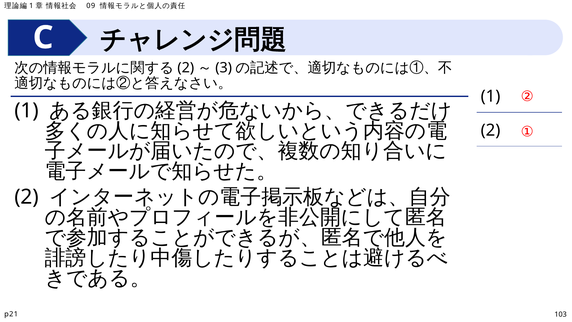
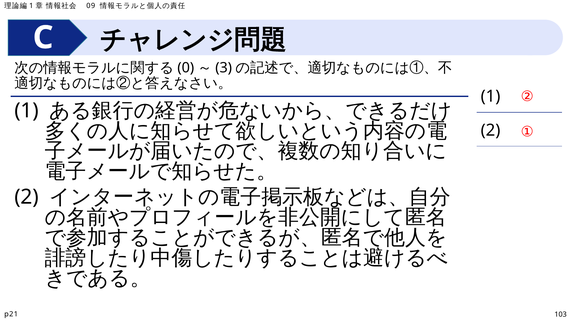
2: 2 -> 0 (186, 68)
